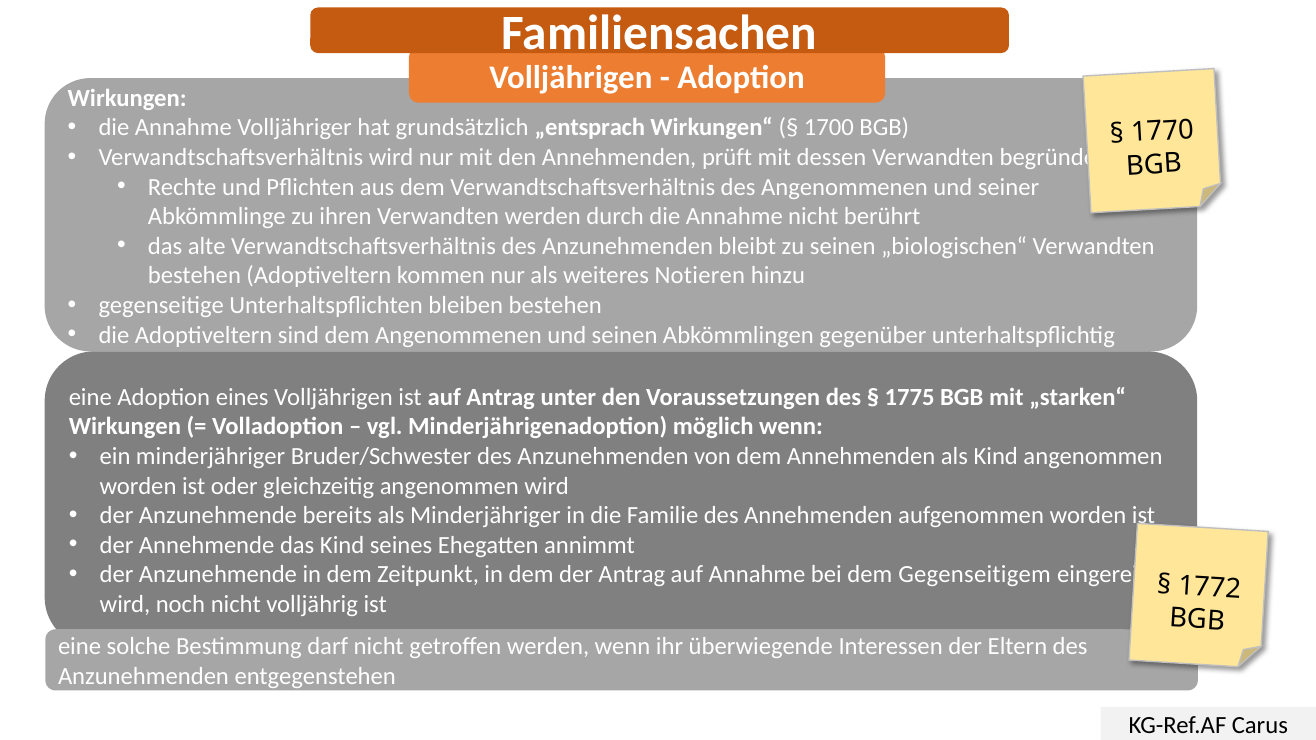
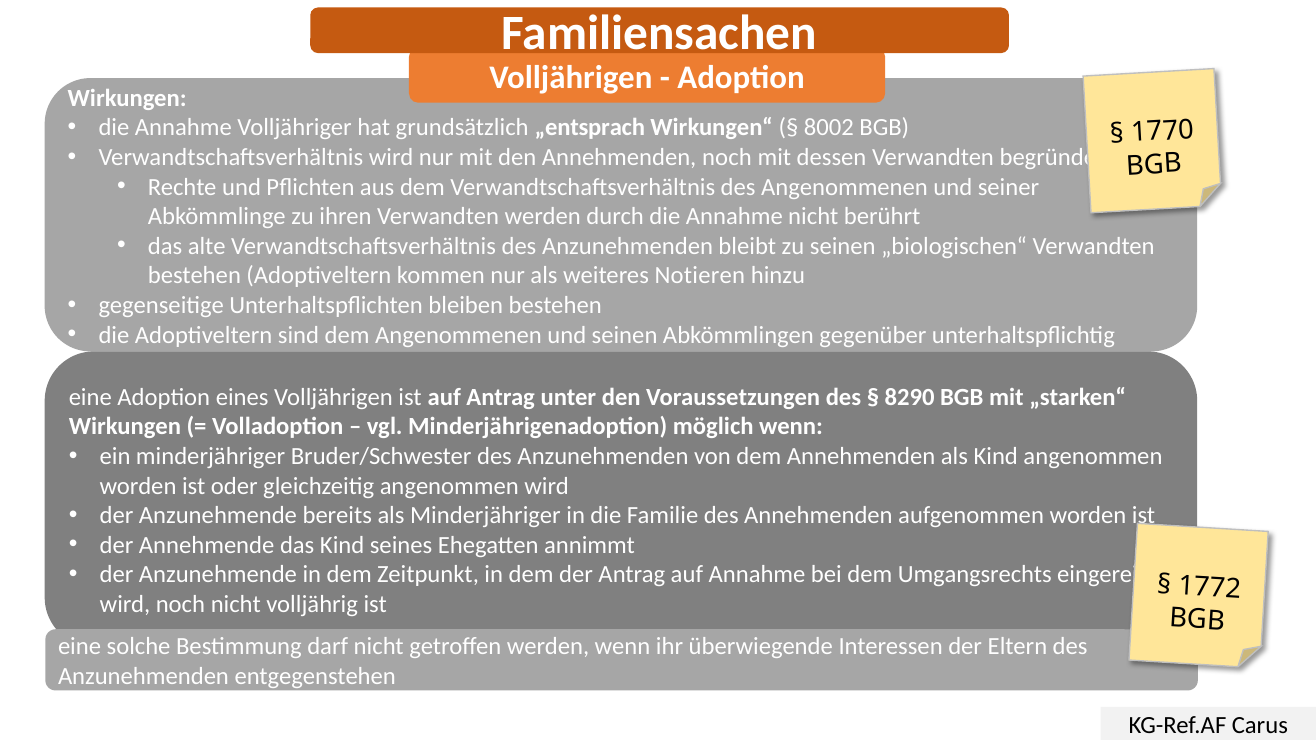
1700: 1700 -> 8002 (829, 128)
Annehmenden prüft: prüft -> noch (727, 157)
1775: 1775 -> 8290 (910, 397)
Gegenseitigem: Gegenseitigem -> Umgangsrechts (975, 575)
